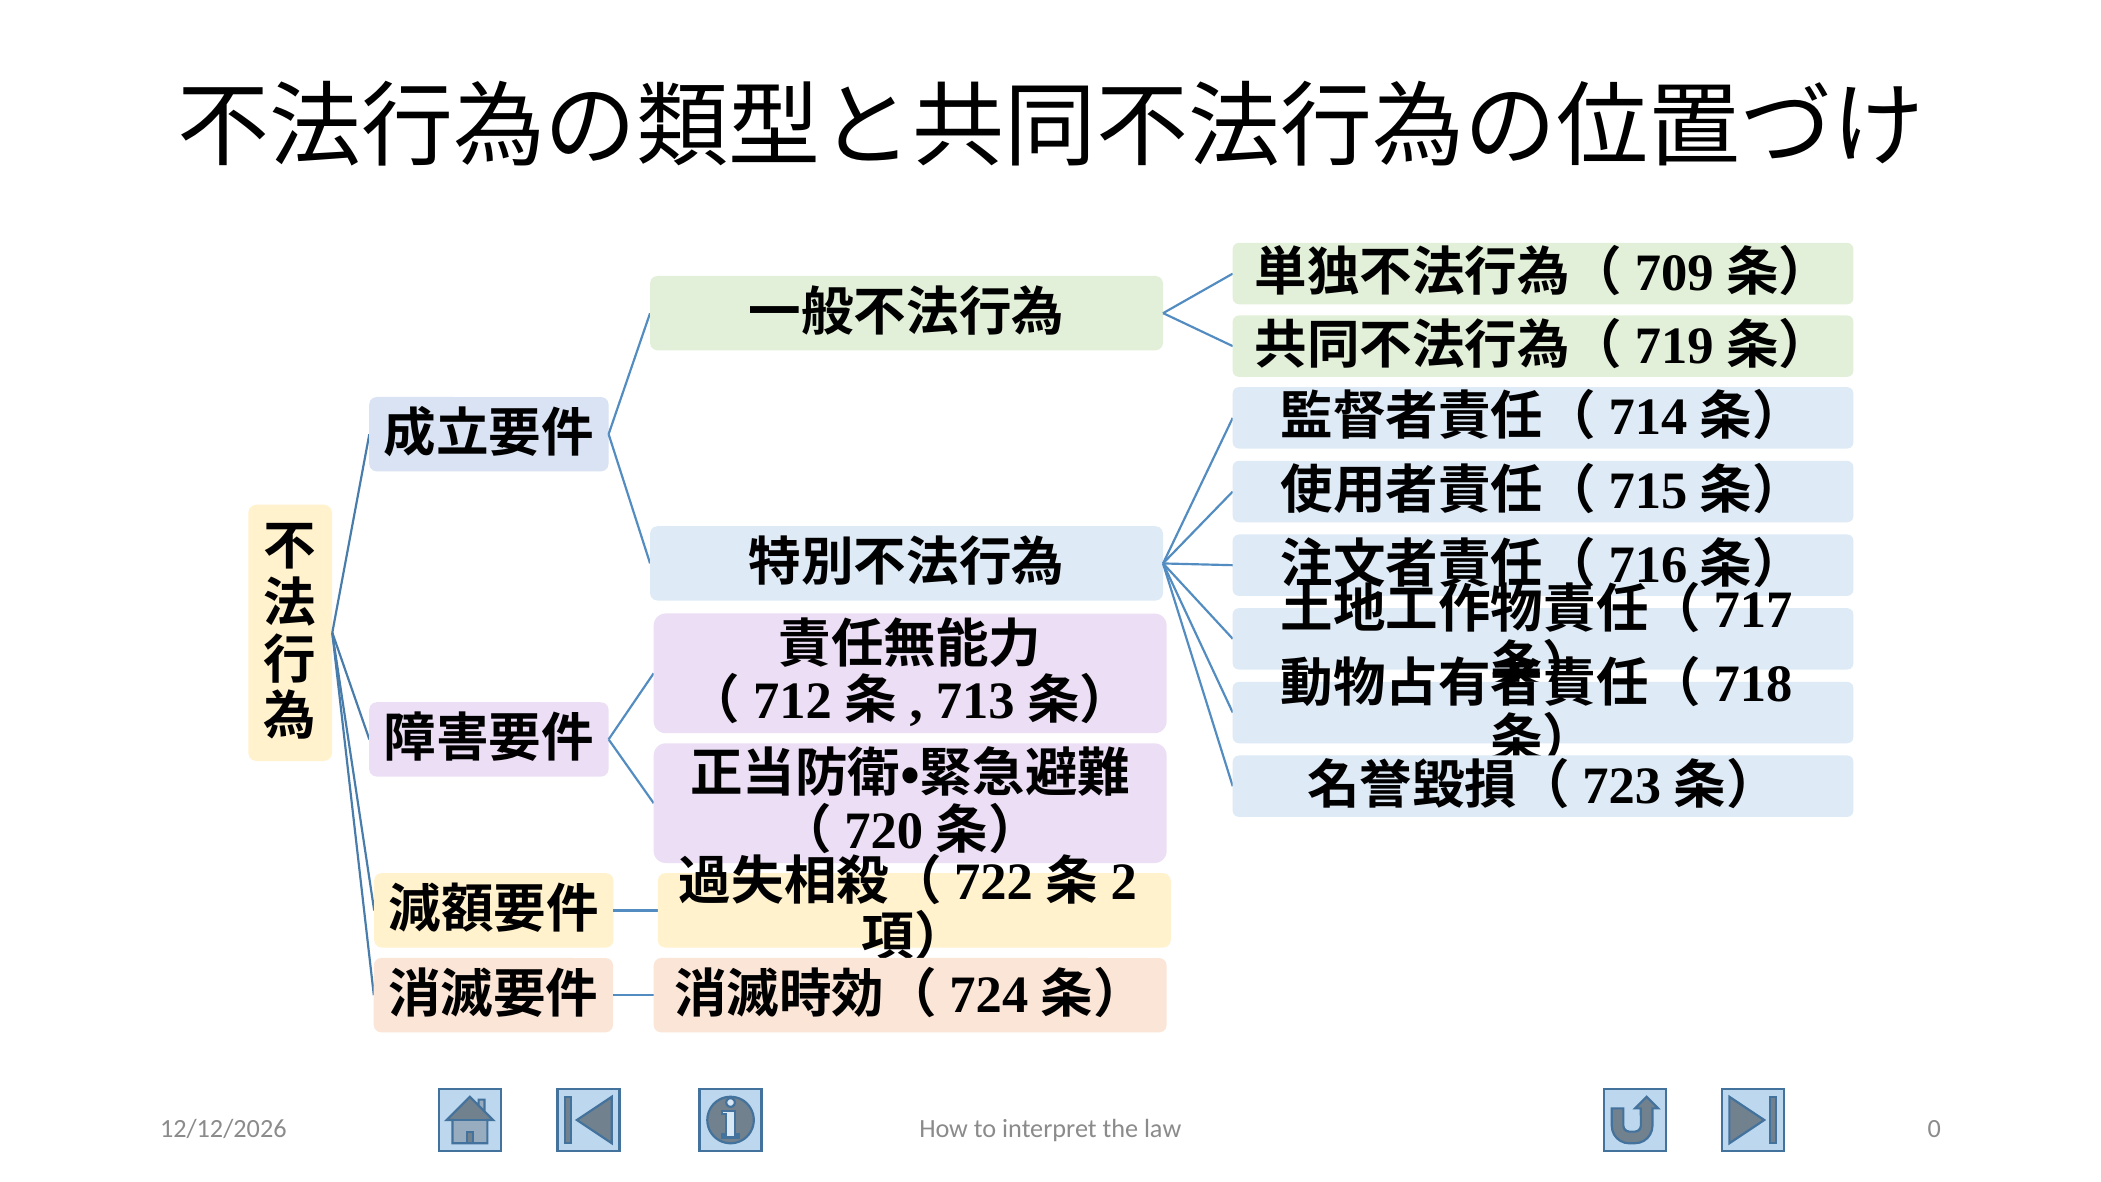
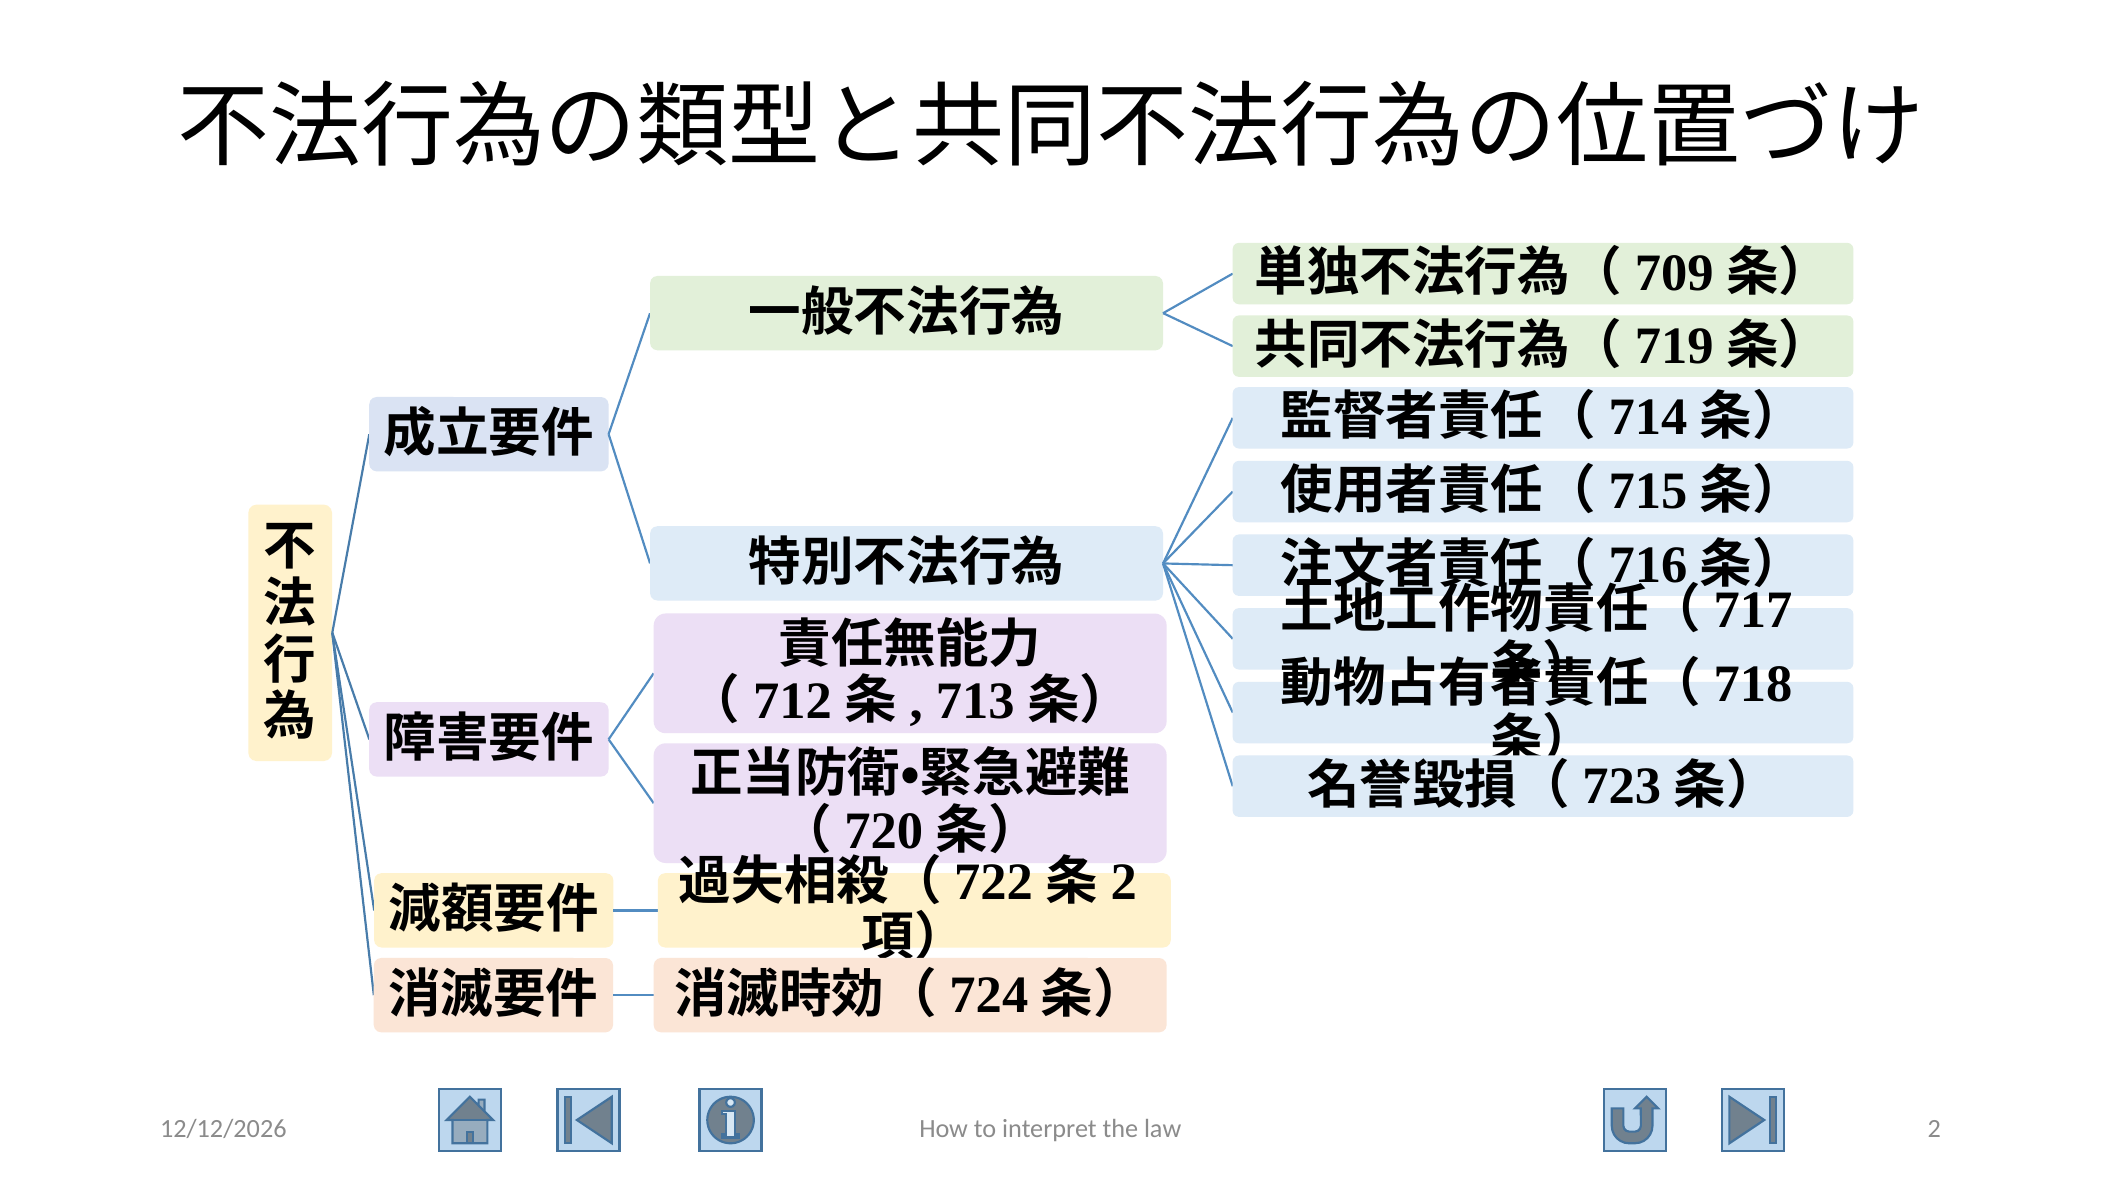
0: 0 -> 2 (1934, 1128)
